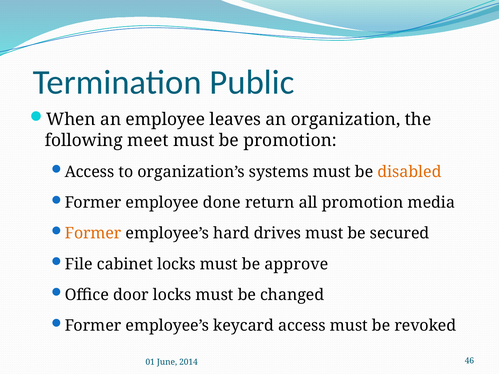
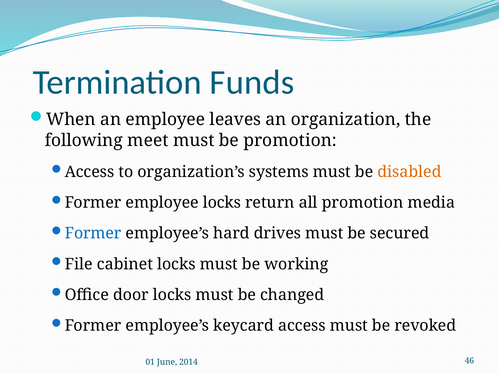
Public: Public -> Funds (252, 82)
employee done: done -> locks (222, 203)
Former colour: orange -> blue (93, 233)
approve: approve -> working (296, 264)
